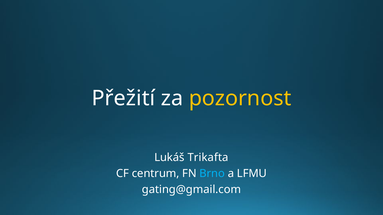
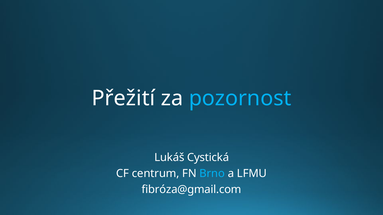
pozornost colour: yellow -> light blue (240, 98)
Trikafta: Trikafta -> Cystická (208, 158)
gating@gmail.com: gating@gmail.com -> fibróza@gmail.com (192, 190)
